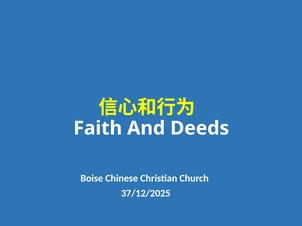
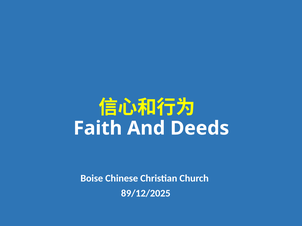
37/12/2025: 37/12/2025 -> 89/12/2025 (146, 194)
